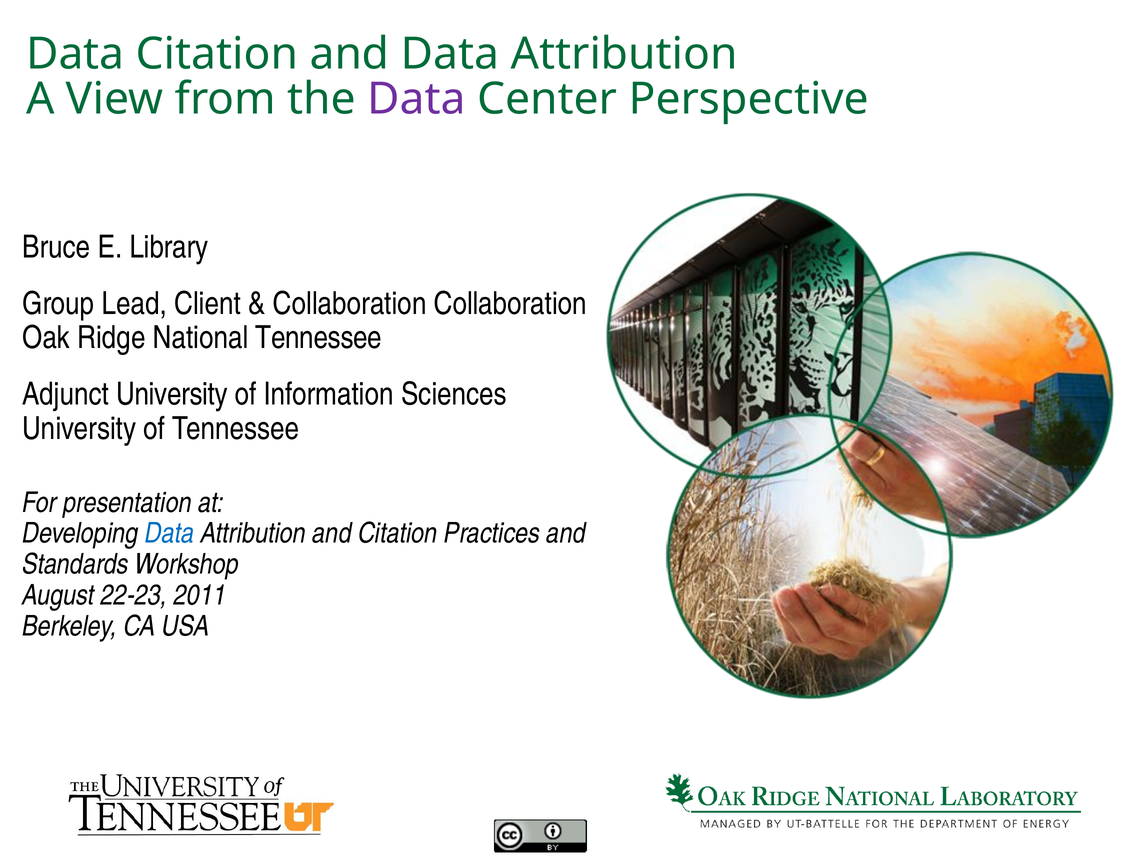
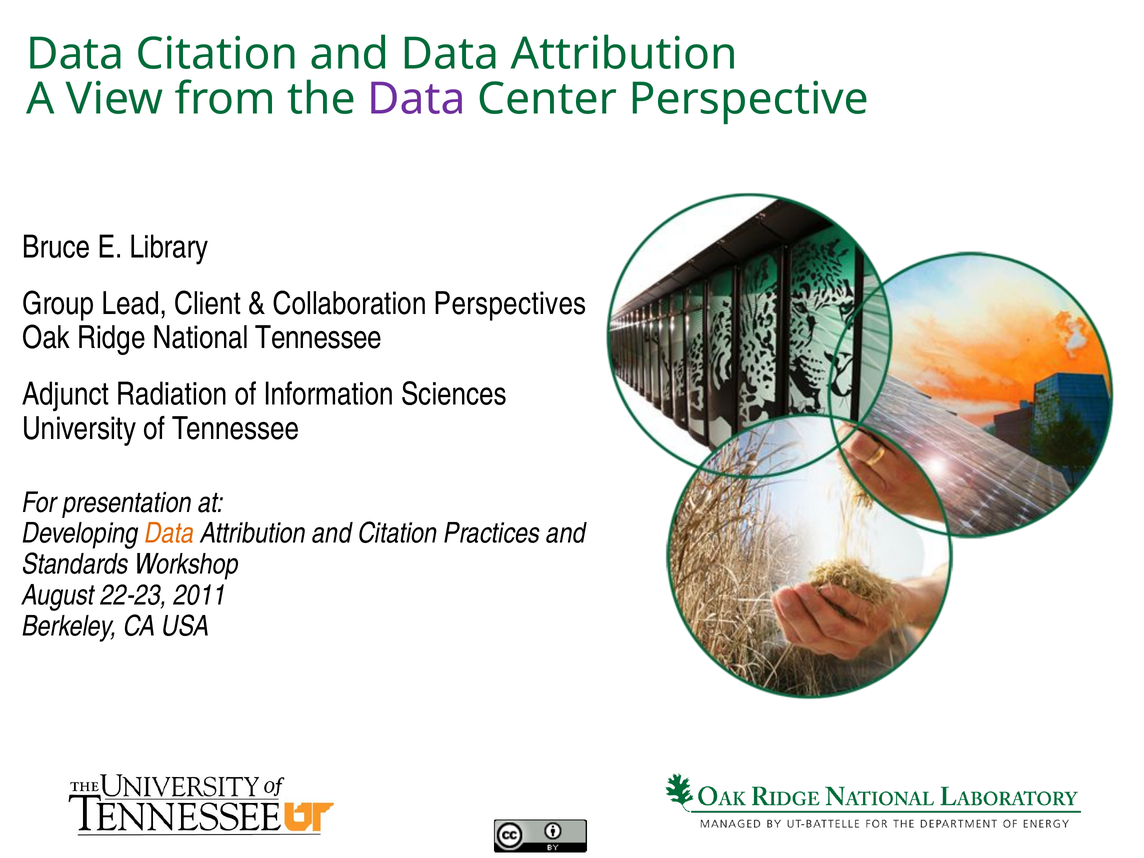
Collaboration Collaboration: Collaboration -> Perspectives (510, 304)
Adjunct University: University -> Radiation (172, 394)
Data colour: blue -> orange (170, 534)
